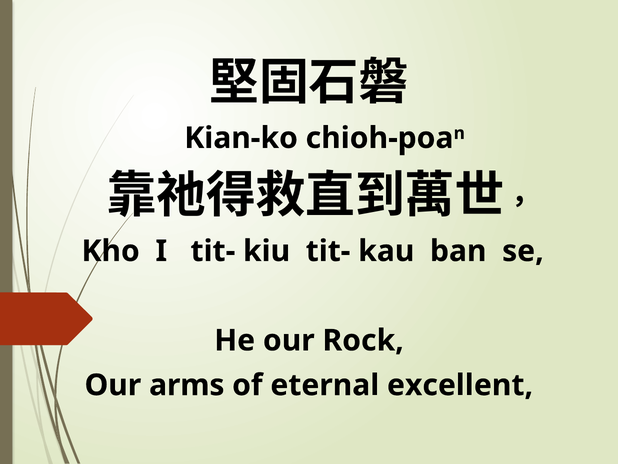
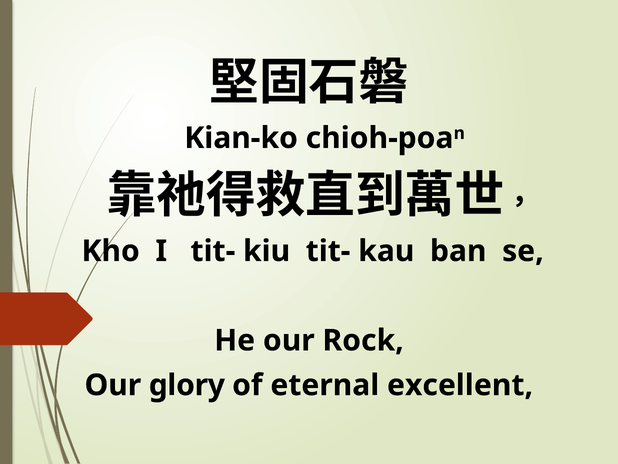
arms: arms -> glory (187, 385)
